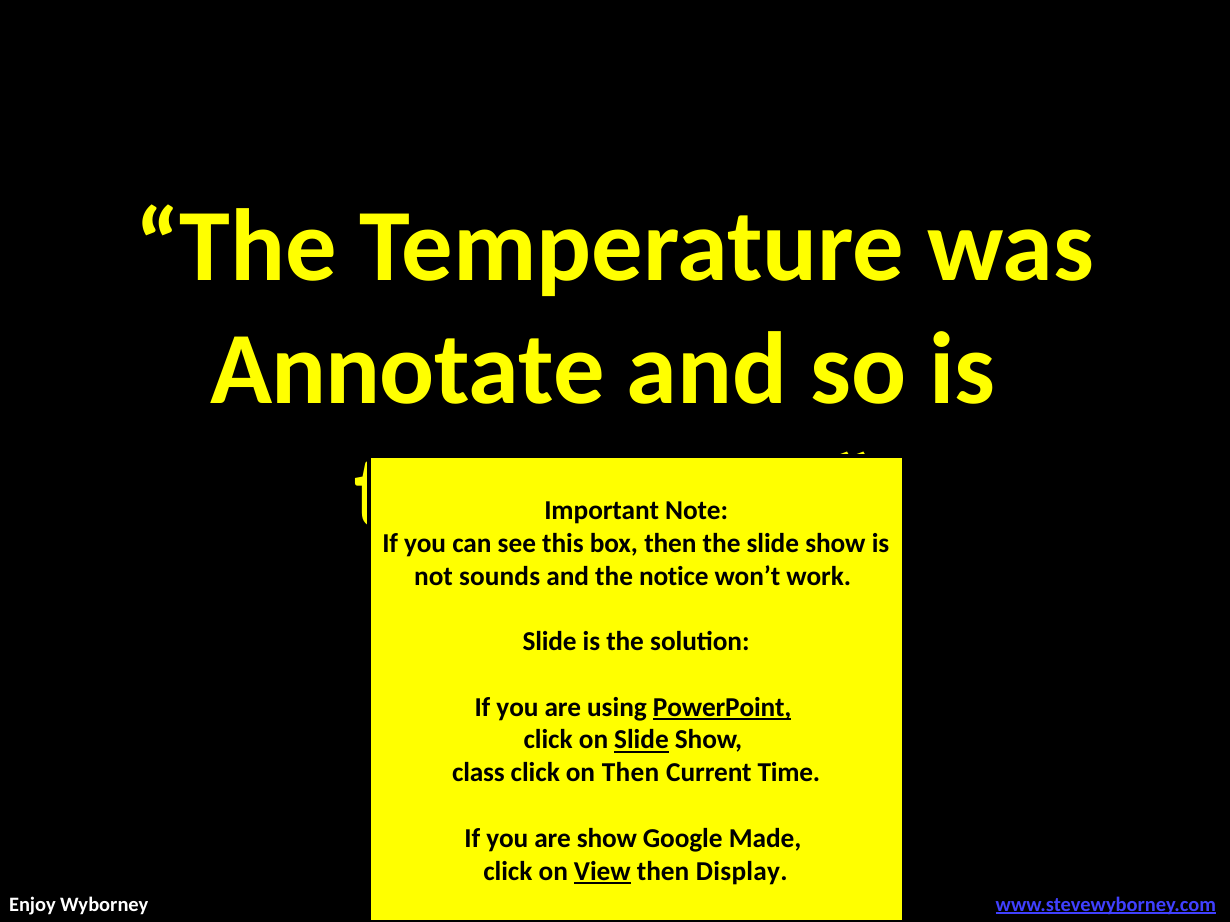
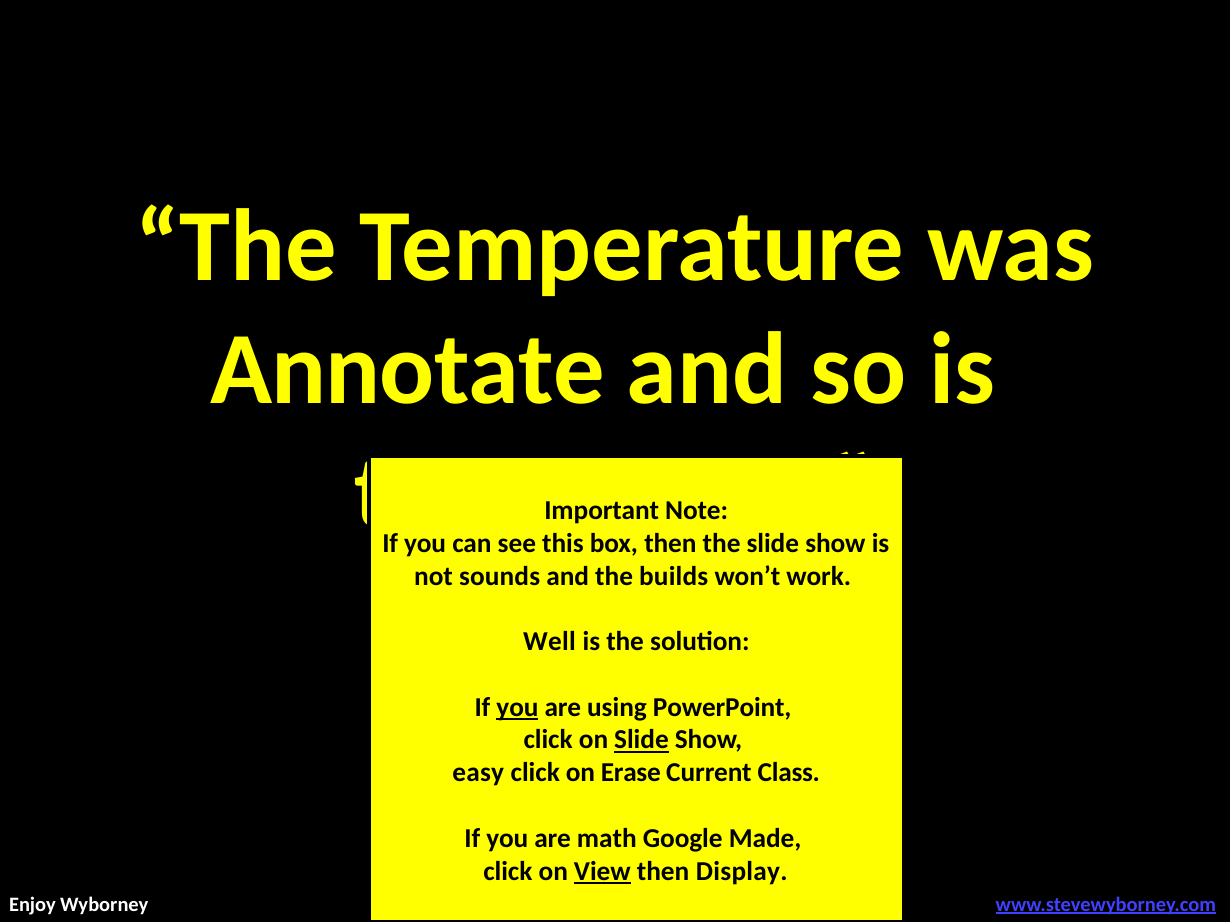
notice: notice -> builds (674, 576)
Slide: Slide -> Well (549, 642)
you underline: none -> present (517, 708)
PowerPoint underline: present -> none (722, 708)
class: class -> easy (478, 773)
on Then: Then -> Erase (631, 773)
Time: Time -> Class (789, 773)
are show: show -> math (607, 839)
